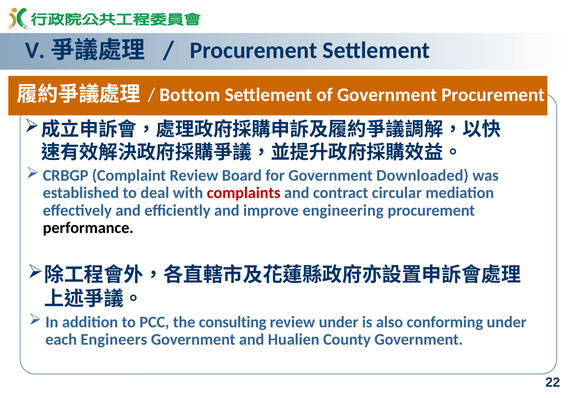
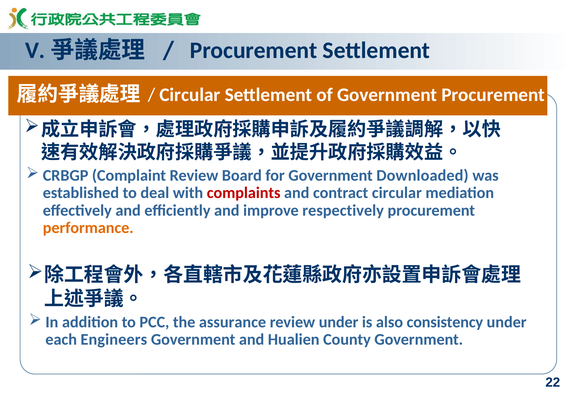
Bottom: Bottom -> Circular (190, 95)
engineering: engineering -> respectively (343, 210)
performance colour: black -> orange (88, 228)
consulting: consulting -> assurance (233, 322)
conforming: conforming -> consistency (445, 322)
